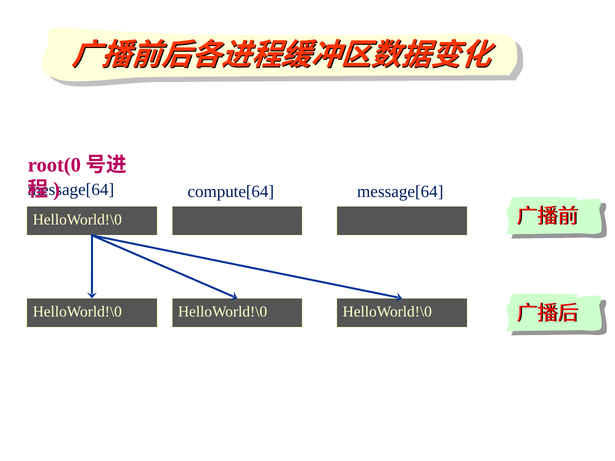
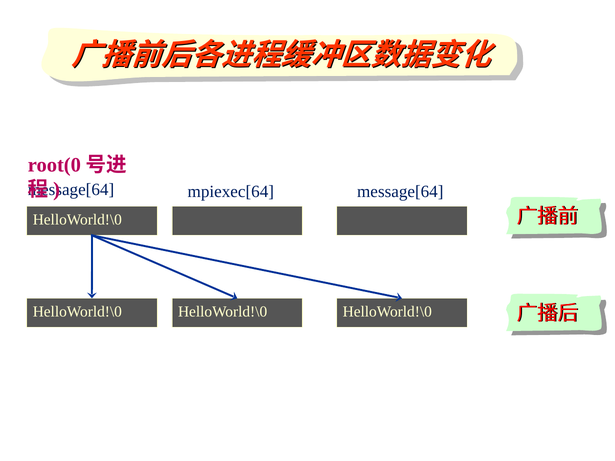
compute[64: compute[64 -> mpiexec[64 (231, 192)
